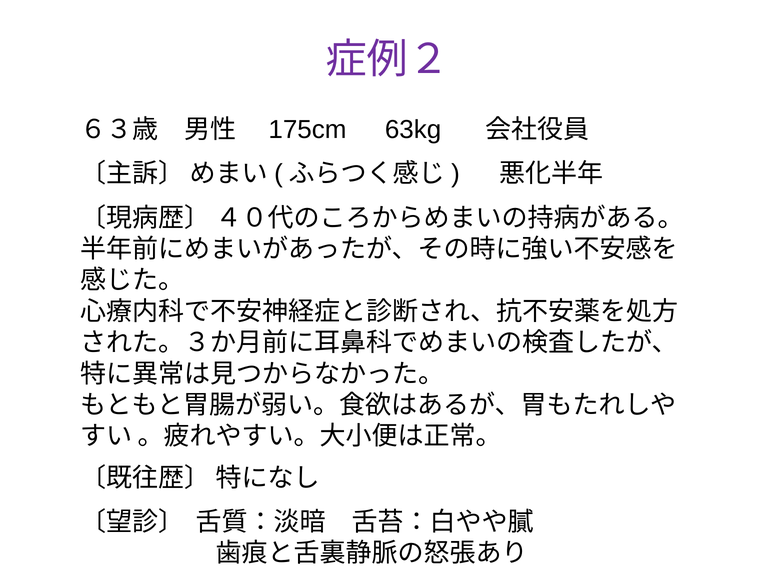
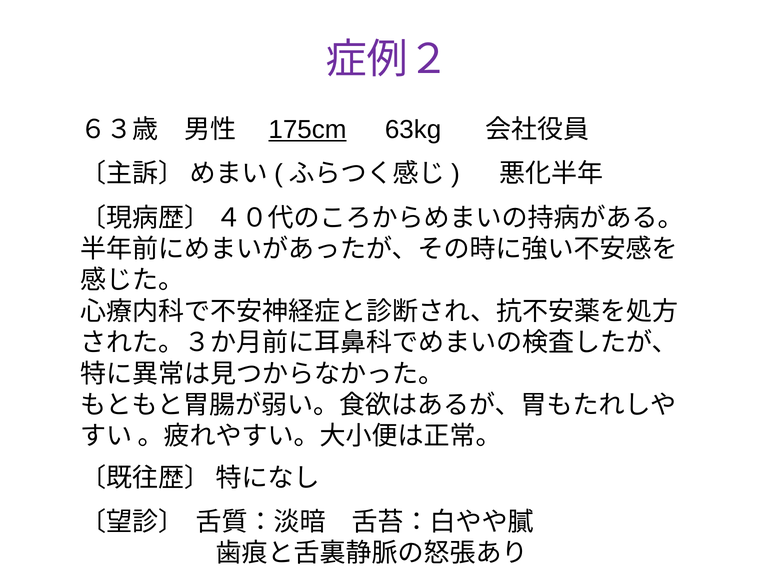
175cm underline: none -> present (307, 130)
